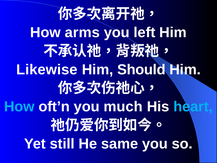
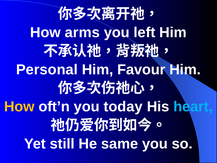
Likewise: Likewise -> Personal (47, 70)
Should: Should -> Favour (141, 70)
How colour: light blue -> yellow (19, 107)
much: much -> today (123, 107)
